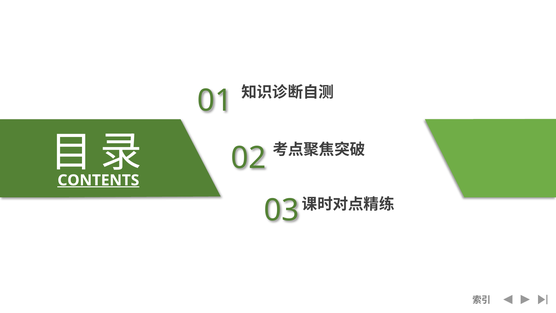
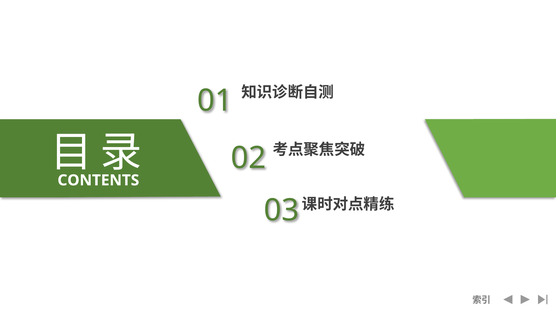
CONTENTS underline: present -> none (98, 180)
